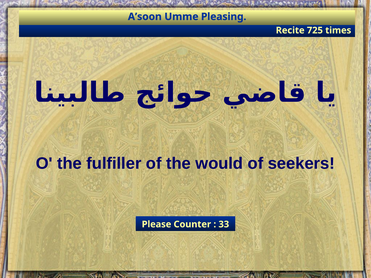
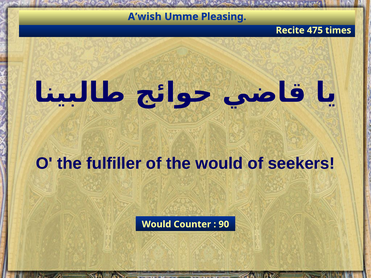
A’soon: A’soon -> A’wish (145, 17)
725: 725 -> 475 (315, 30)
Please: Please -> Would (156, 225)
33: 33 -> 90 (224, 225)
